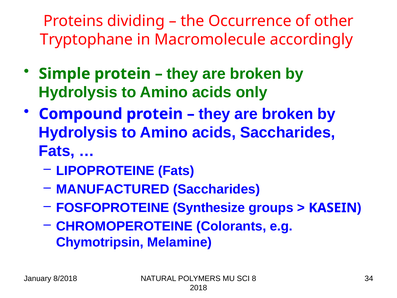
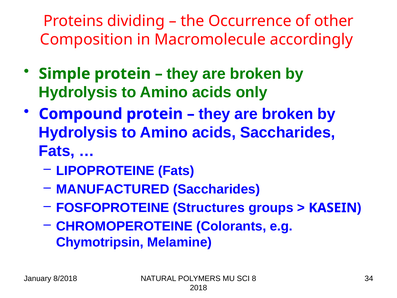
Tryptophane: Tryptophane -> Composition (86, 39)
Synthesize: Synthesize -> Structures (209, 208)
